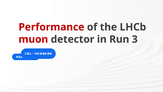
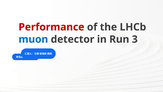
muon colour: red -> blue (33, 39)
